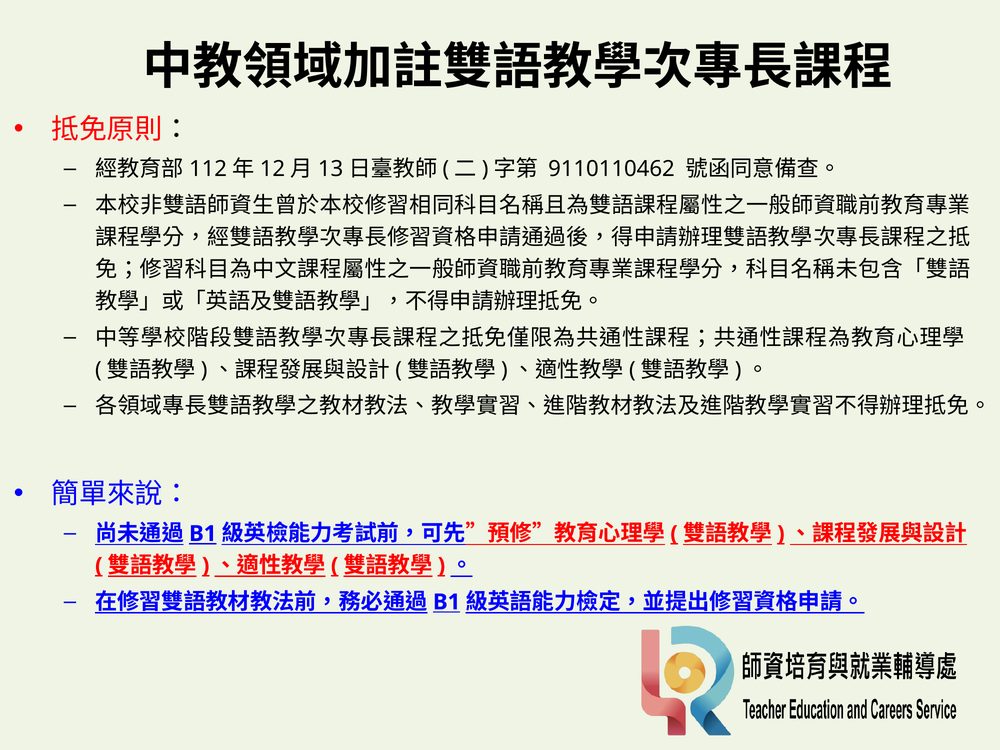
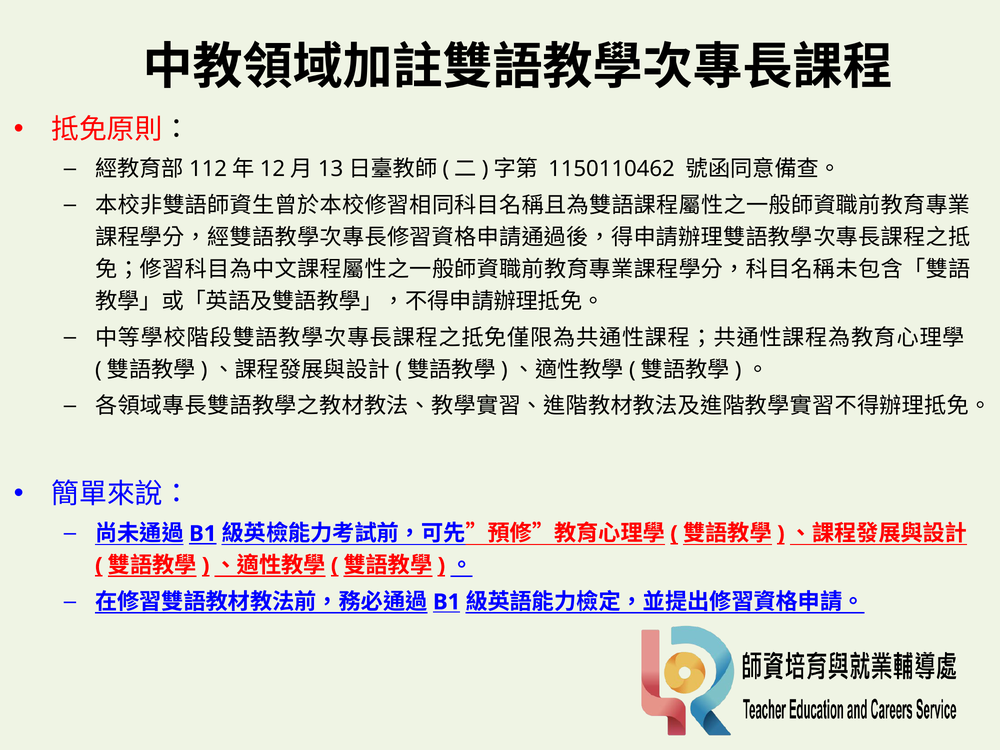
9110110462: 9110110462 -> 1150110462 (611, 169)
